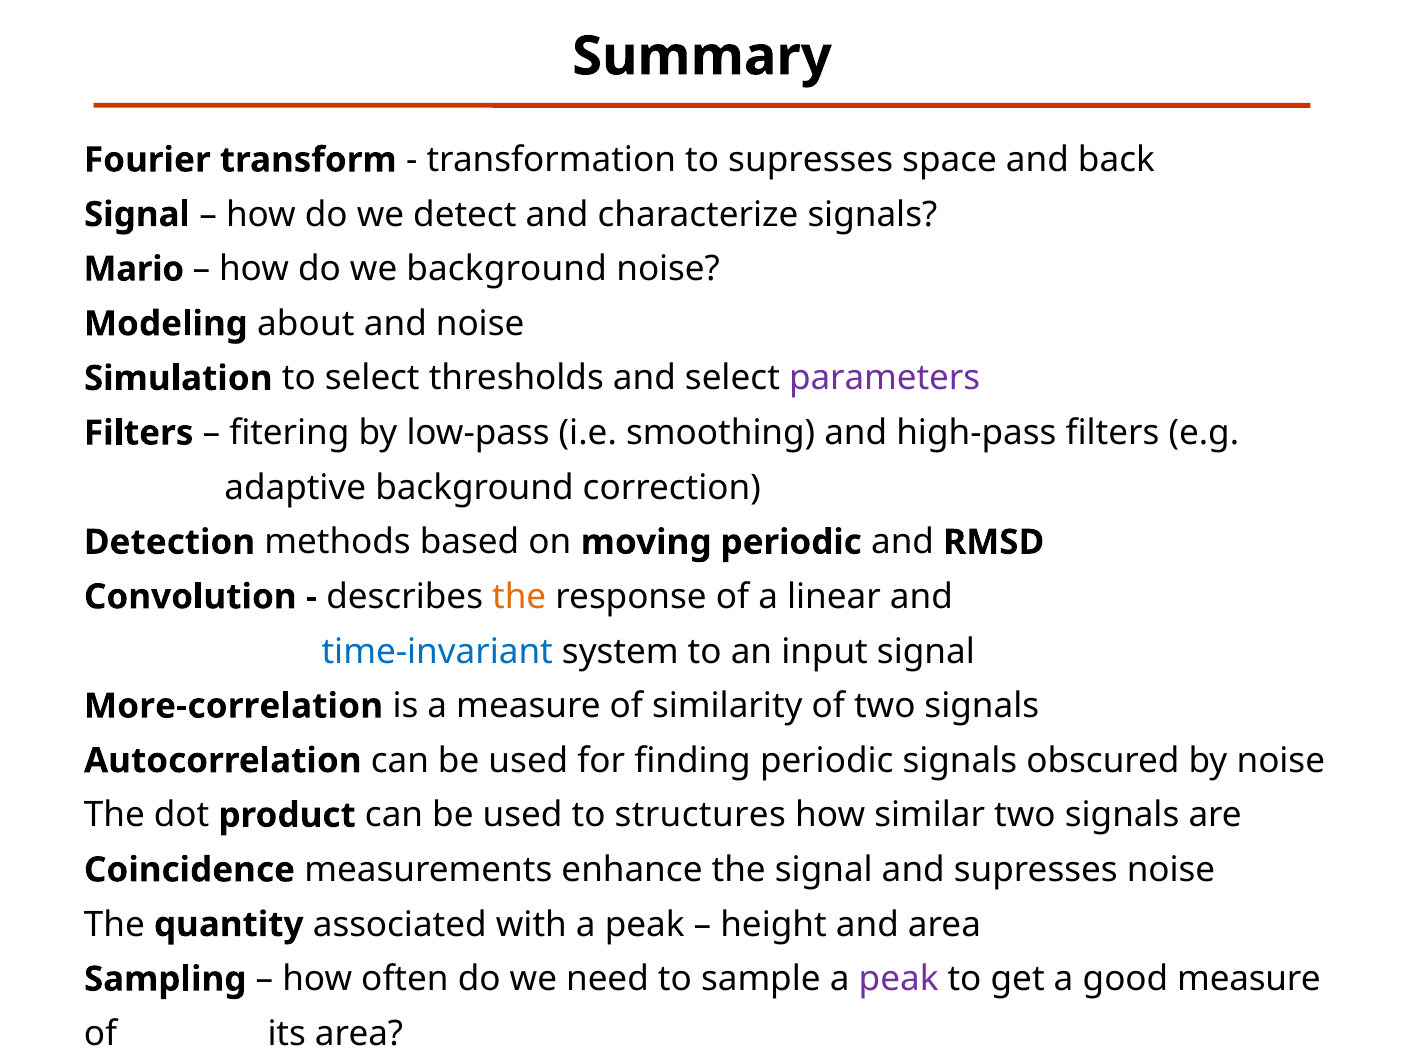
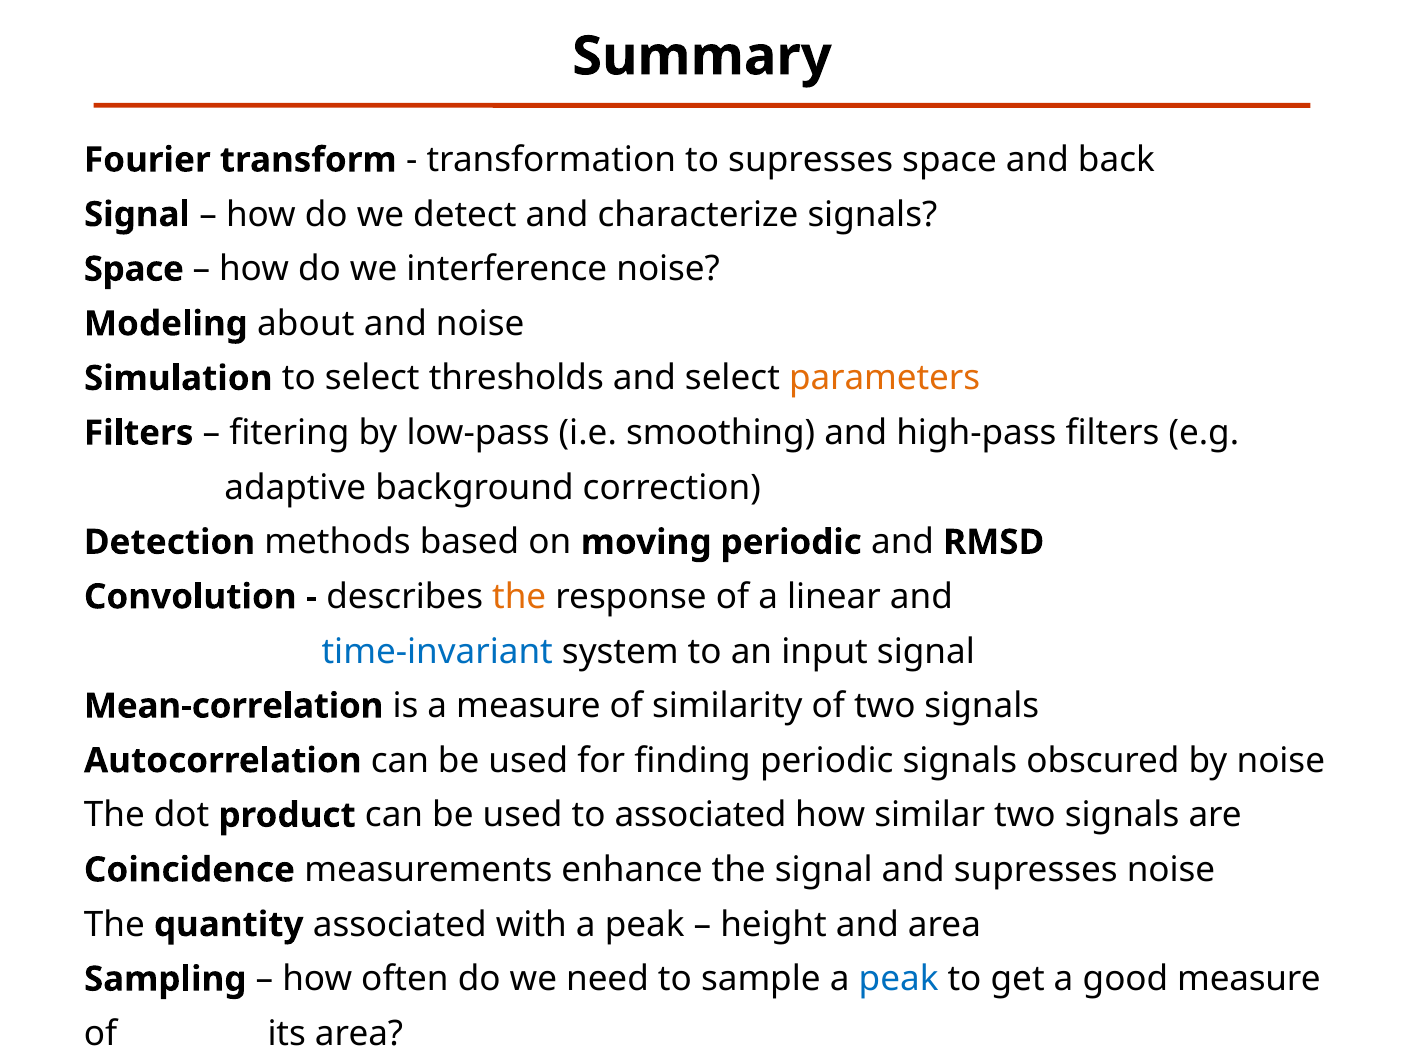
Mario: Mario -> Space (134, 269)
we background: background -> interference (507, 269)
parameters colour: purple -> orange (885, 378)
More-correlation: More-correlation -> Mean-correlation (234, 706)
to structures: structures -> associated (701, 815)
peak colour: purple -> blue (899, 979)
